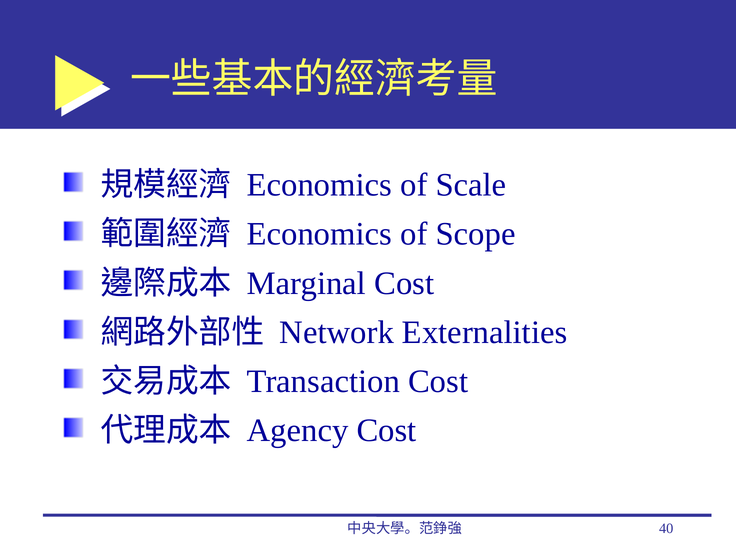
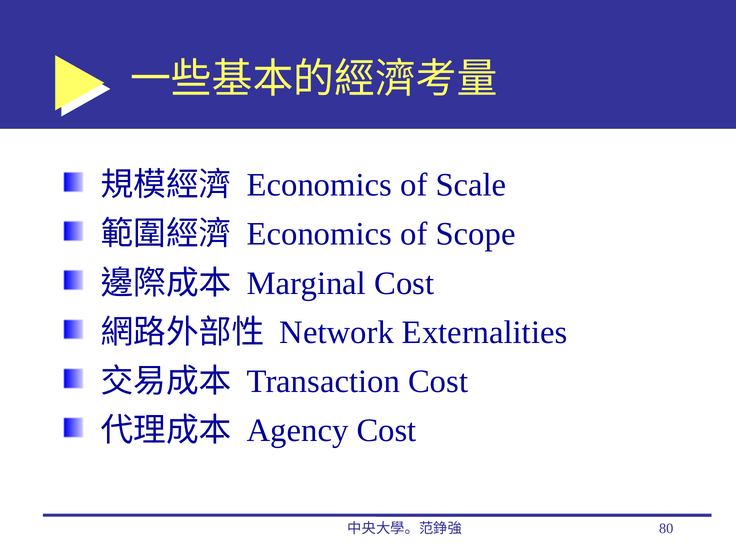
40: 40 -> 80 (666, 528)
